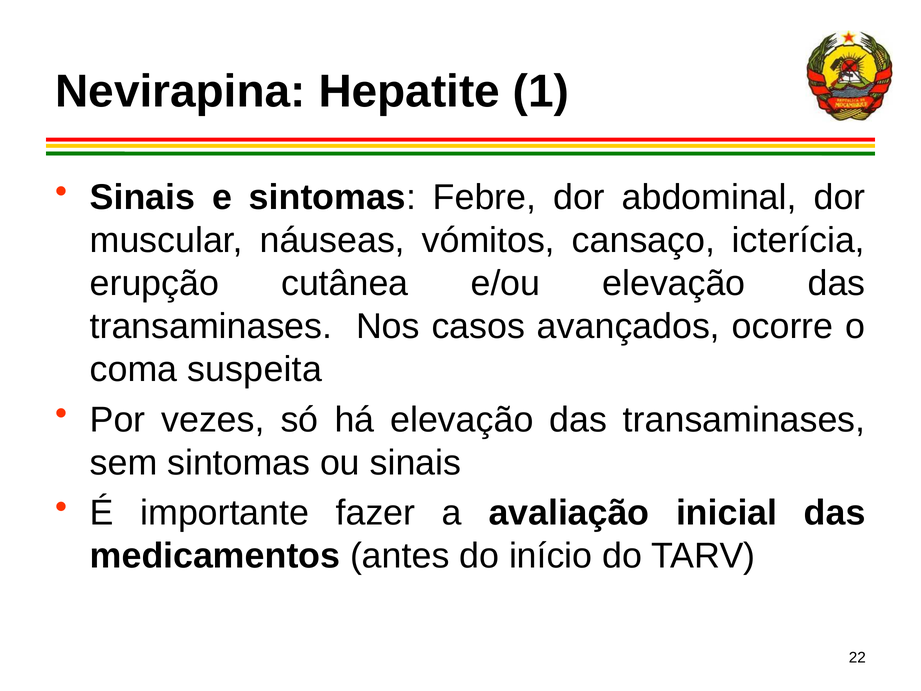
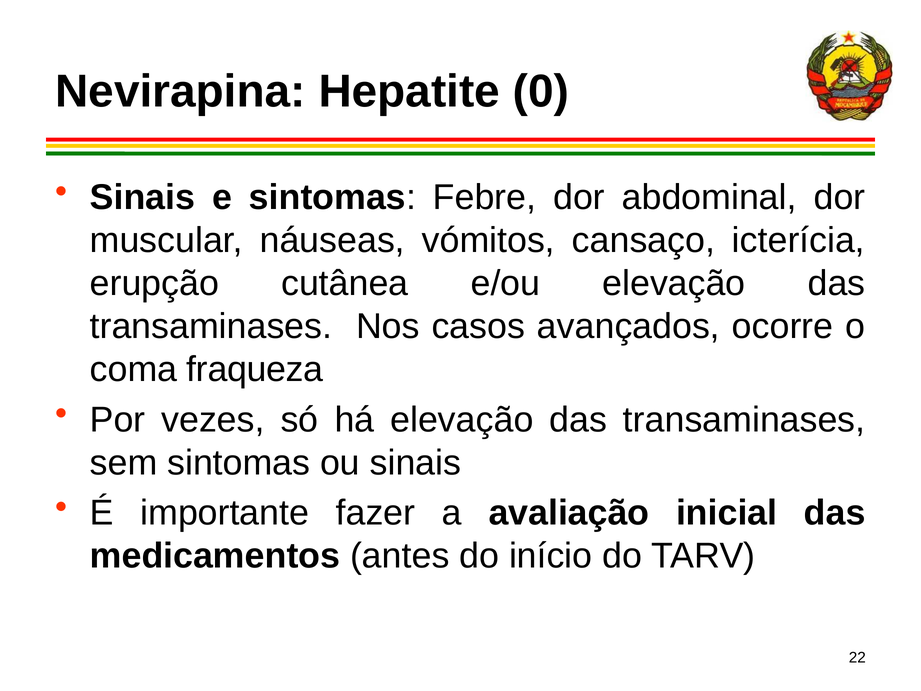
1: 1 -> 0 (541, 91)
suspeita: suspeita -> fraqueza (255, 369)
